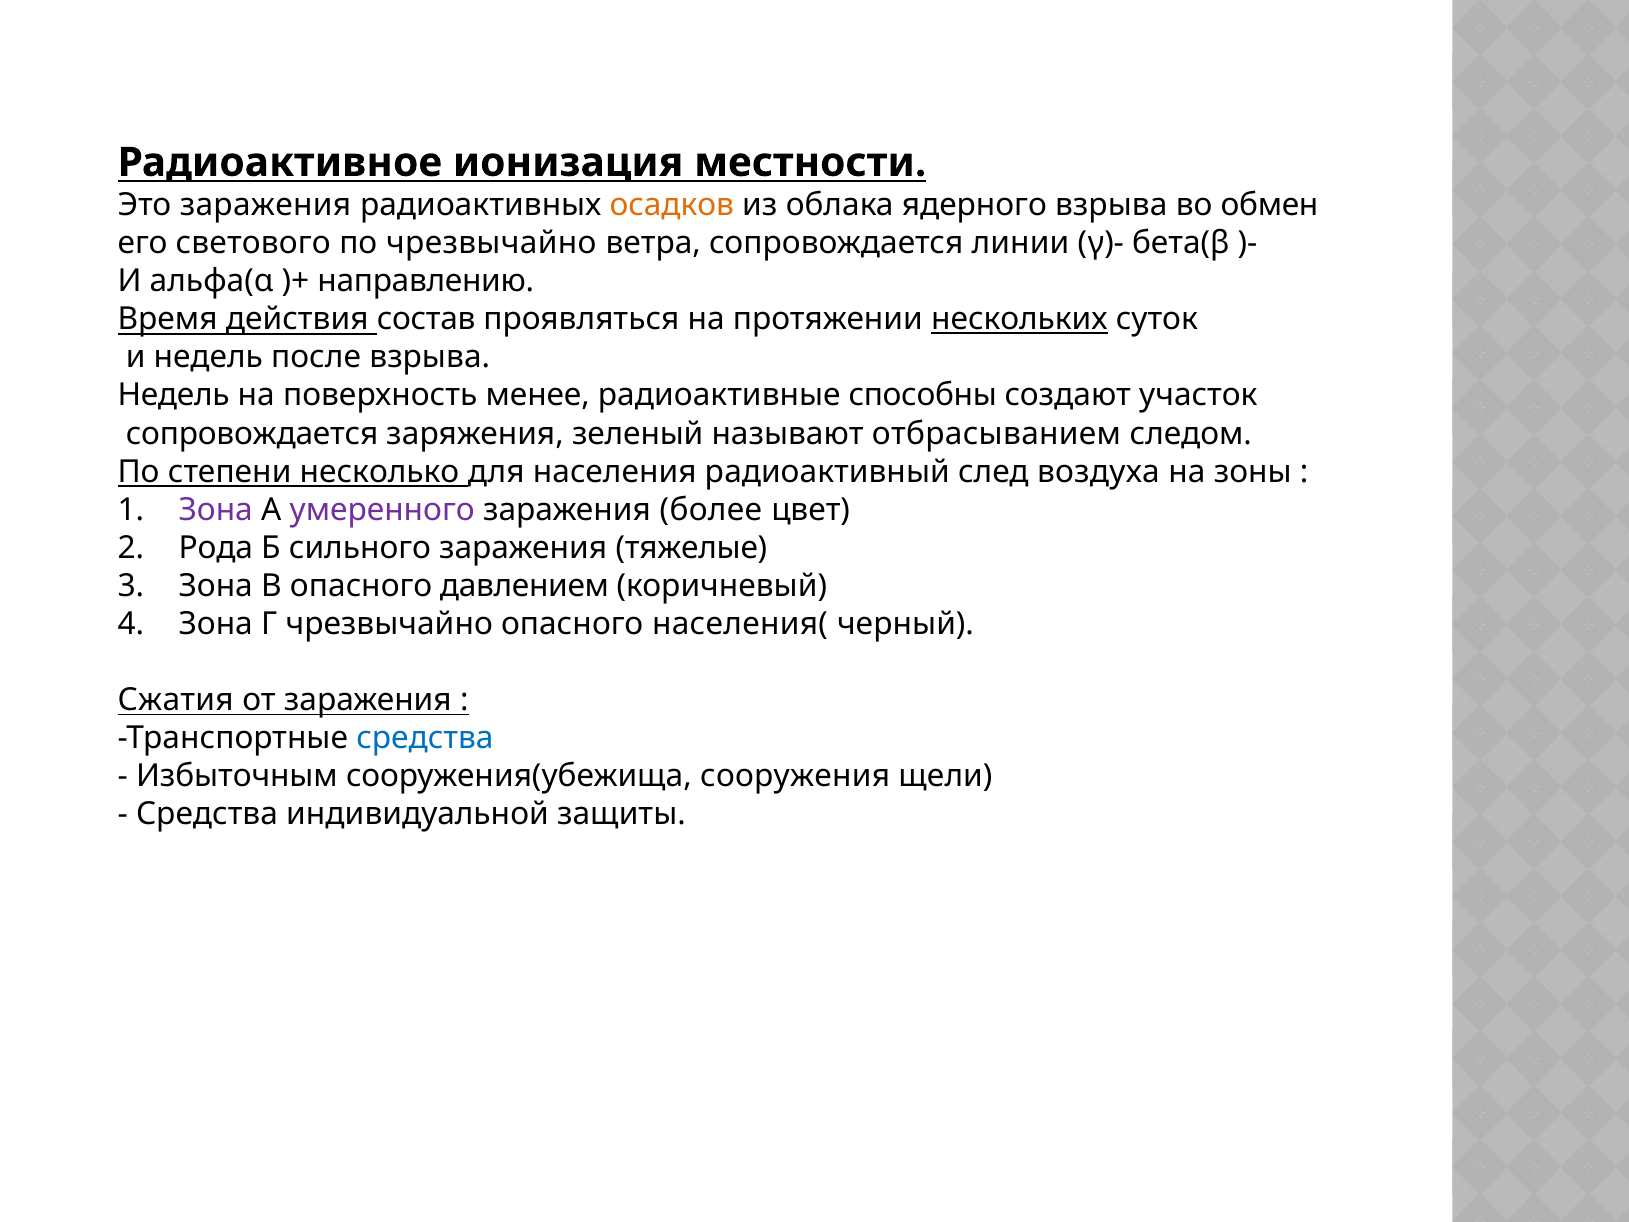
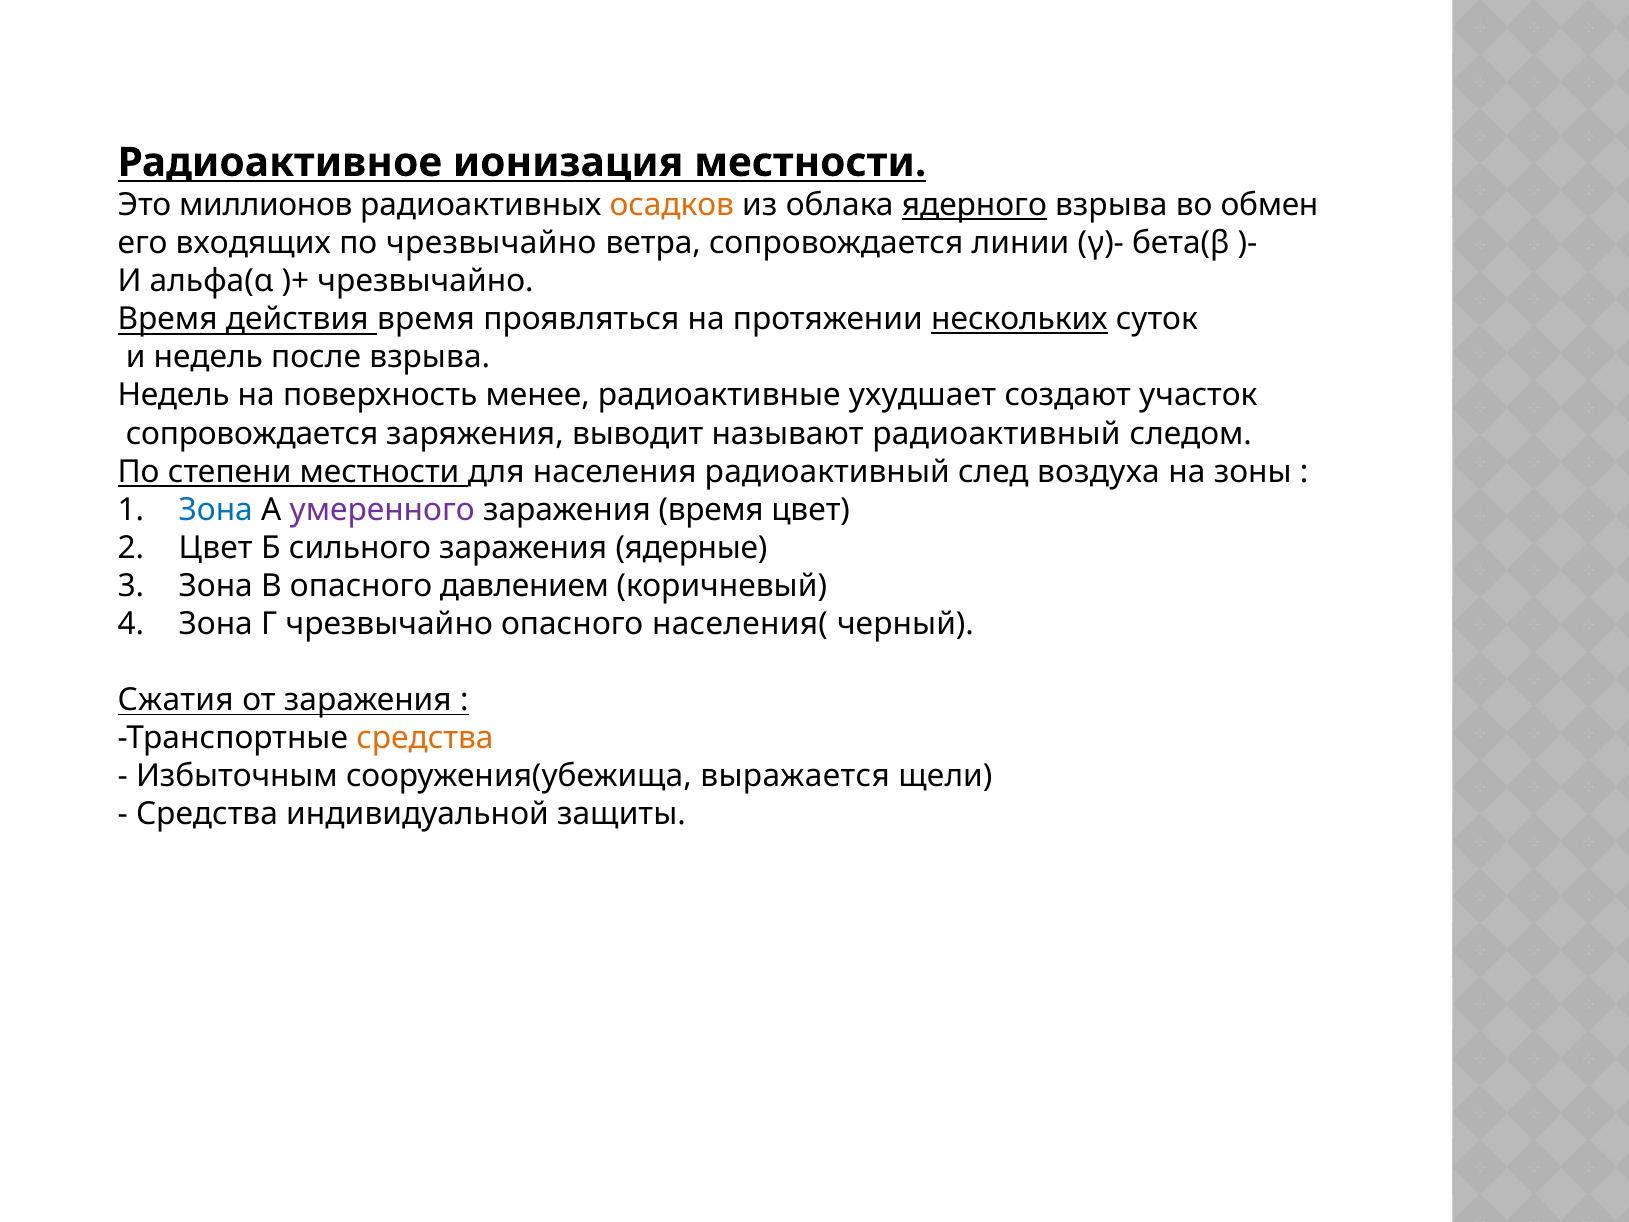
Это заражения: заражения -> миллионов (266, 205)
ядерного underline: none -> present (974, 205)
светового: светового -> входящих (253, 243)
направлению: направлению -> чрезвычайно (426, 281)
действия состав: состав -> время (426, 319)
способны: способны -> ухудшает (922, 395)
зеленый: зеленый -> выводит (638, 433)
называют отбрасыванием: отбрасыванием -> радиоактивный (996, 433)
степени несколько: несколько -> местности (380, 472)
Зона colour: purple -> blue (216, 510)
заражения более: более -> время (711, 510)
Рода: Рода -> Цвет (216, 548)
тяжелые: тяжелые -> ядерные (691, 548)
средства colour: blue -> orange (425, 738)
сооружения: сооружения -> выражается (795, 776)
